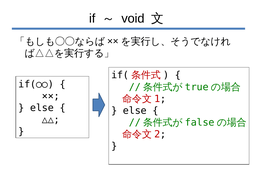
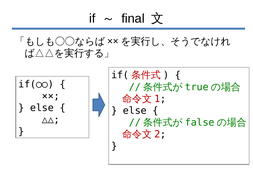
void: void -> final (133, 19)
